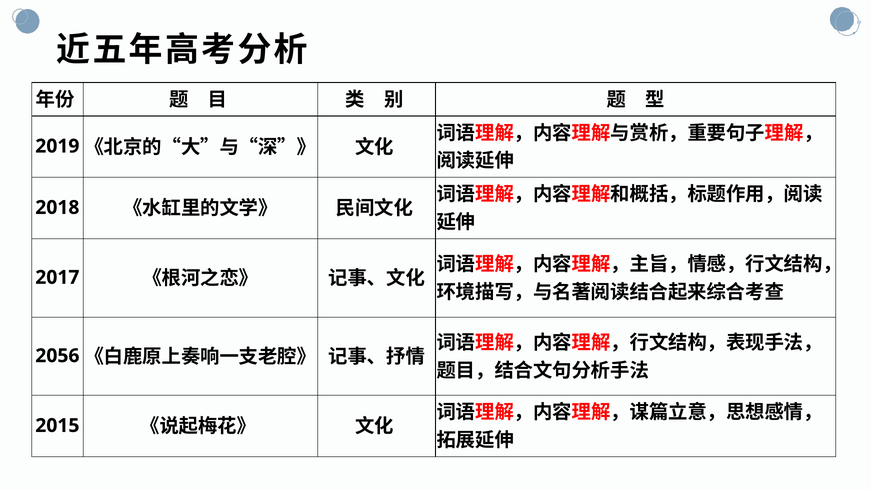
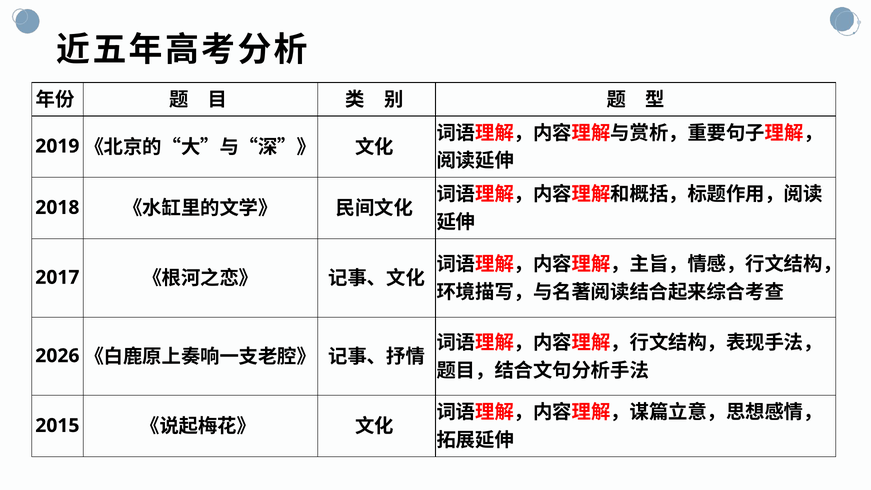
2056: 2056 -> 2026 (57, 356)
